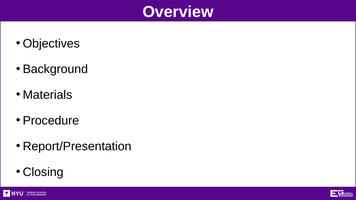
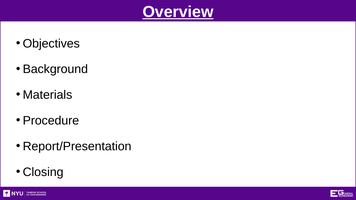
Overview underline: none -> present (178, 12)
